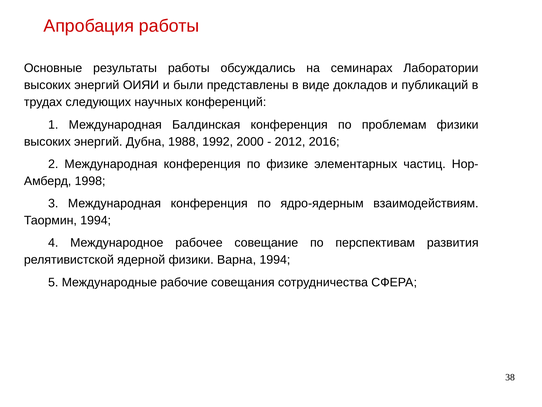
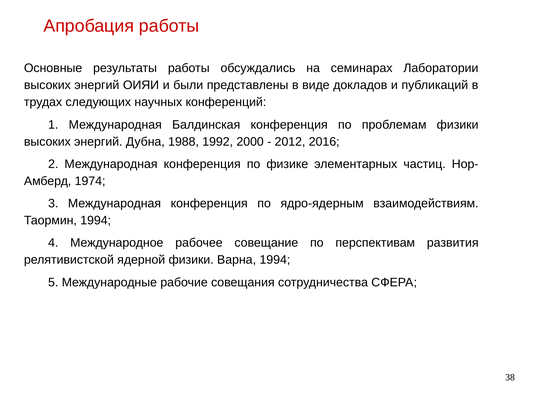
1998: 1998 -> 1974 (90, 181)
